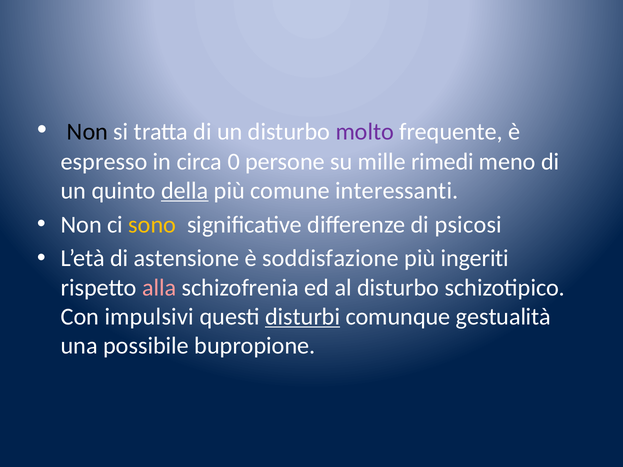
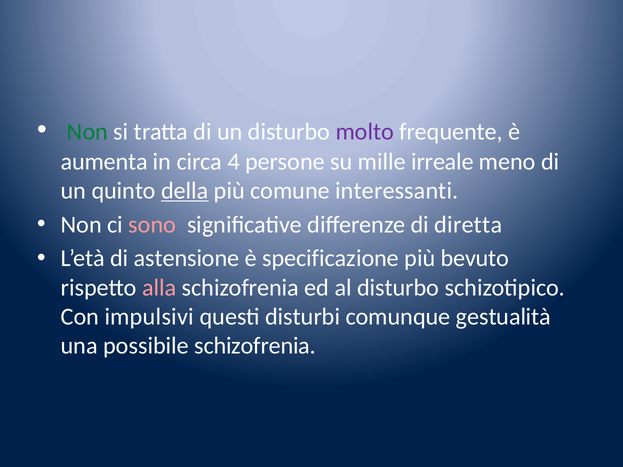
Non colour: black -> green (88, 132)
espresso: espresso -> aumenta (104, 162)
0: 0 -> 4 (234, 162)
rimedi: rimedi -> irreale (442, 162)
sono colour: yellow -> pink (152, 225)
psicosi: psicosi -> diretta (468, 225)
soddisfazione: soddisfazione -> specificazione (331, 259)
ingeriti: ingeriti -> bevuto (475, 259)
disturbi underline: present -> none (303, 317)
possibile bupropione: bupropione -> schizofrenia (255, 346)
